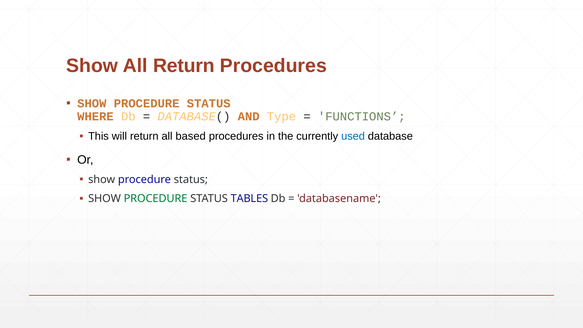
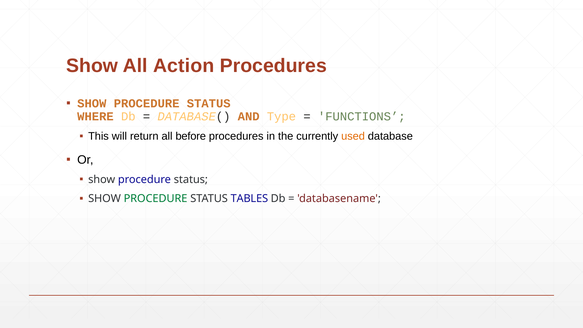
All Return: Return -> Action (184, 66)
based: based -> before (191, 136)
used colour: blue -> orange (353, 136)
